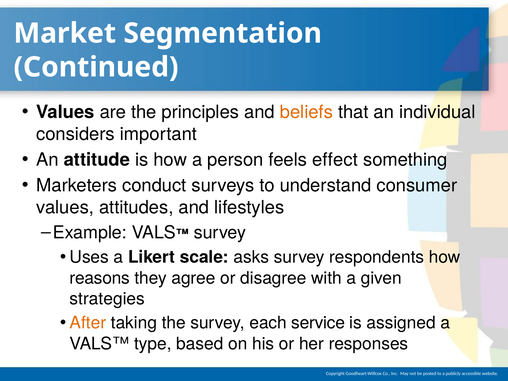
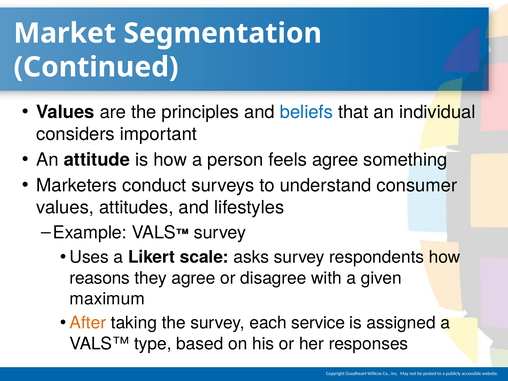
beliefs colour: orange -> blue (306, 112)
feels effect: effect -> agree (335, 160)
strategies: strategies -> maximum (107, 299)
